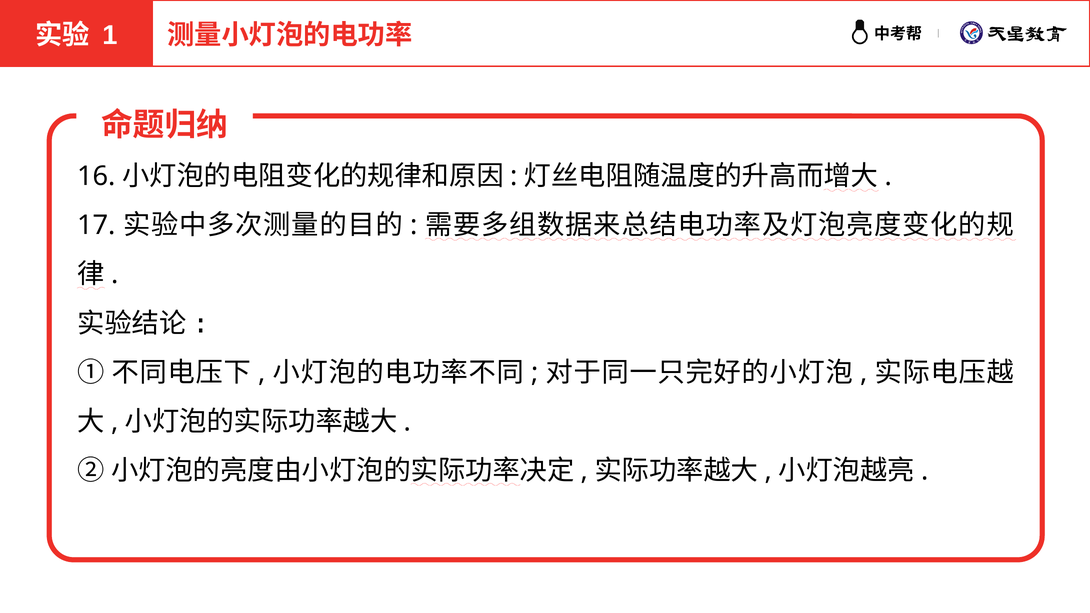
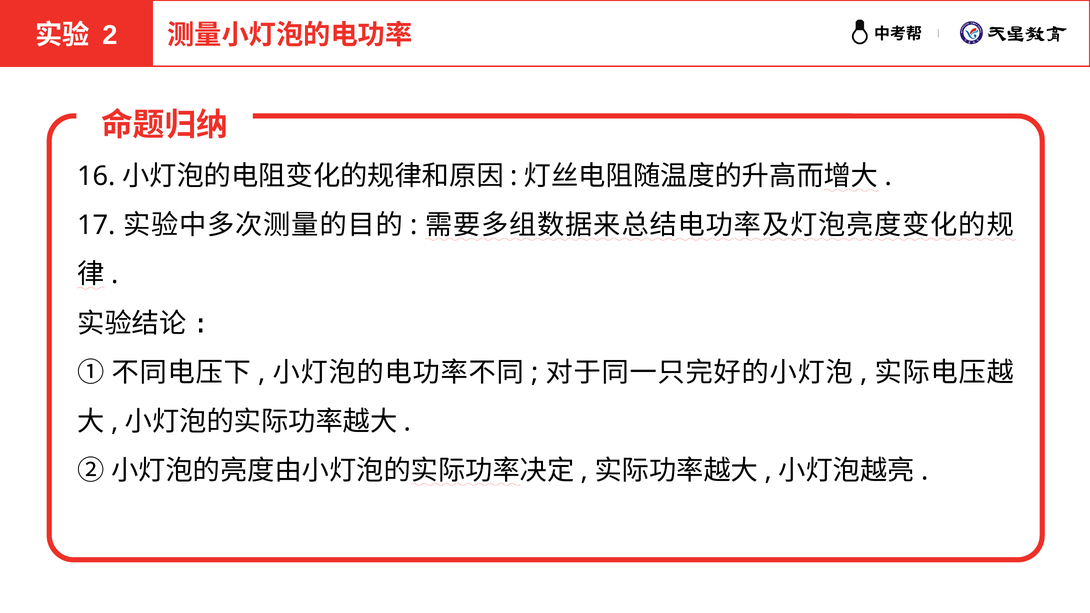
1: 1 -> 2 (110, 35)
